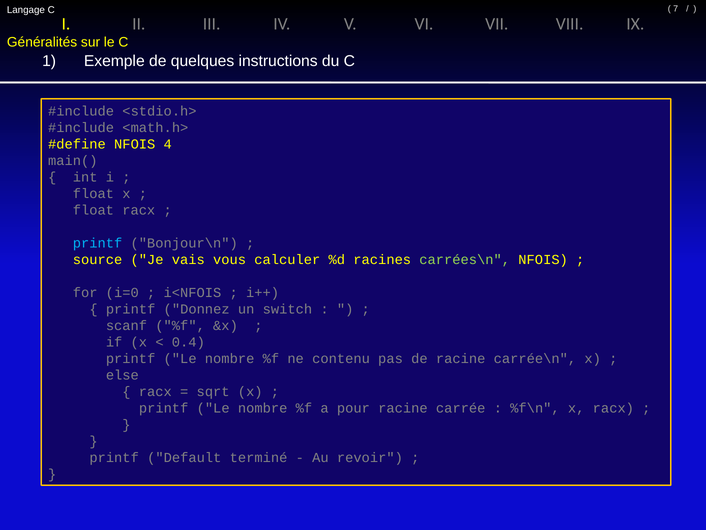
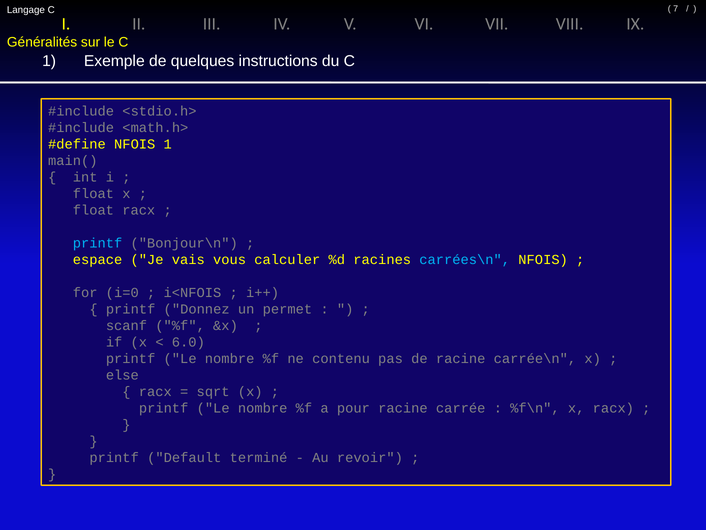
NFOIS 4: 4 -> 1 (168, 144)
source: source -> espace (98, 260)
carrées\n colour: light green -> light blue (465, 260)
switch: switch -> permet (287, 309)
0.4: 0.4 -> 6.0 (188, 342)
